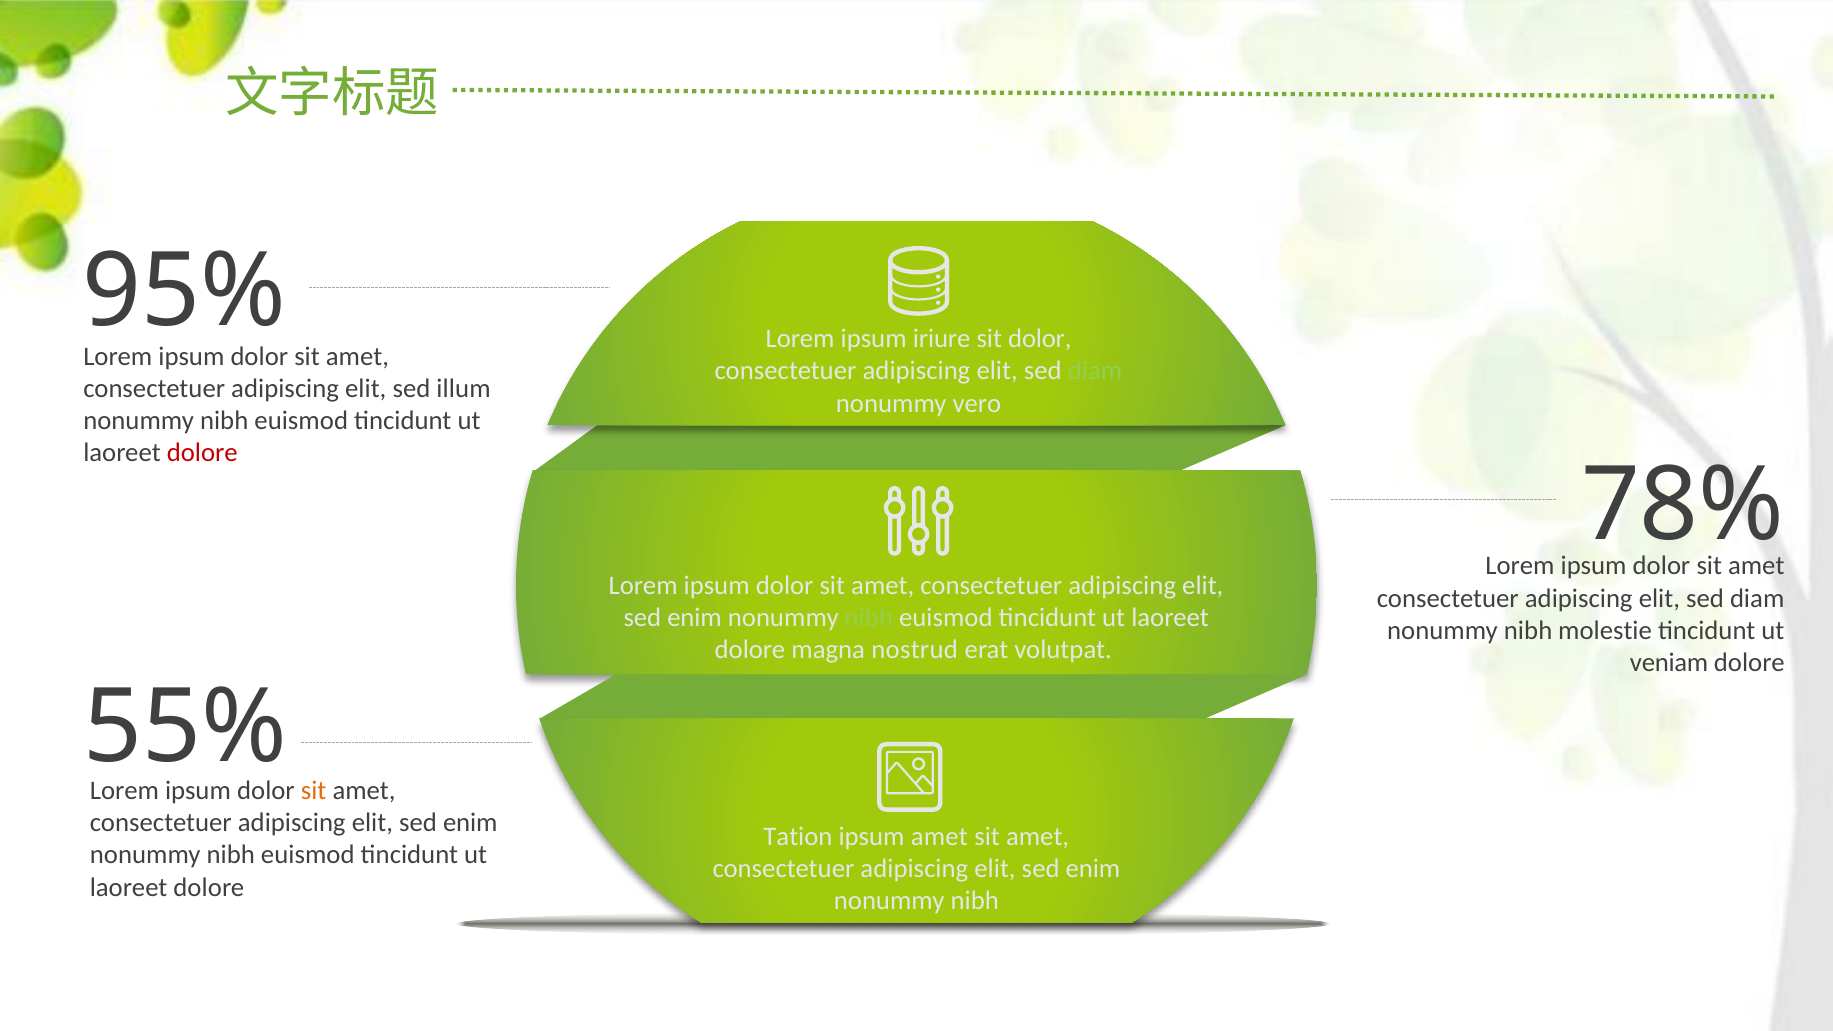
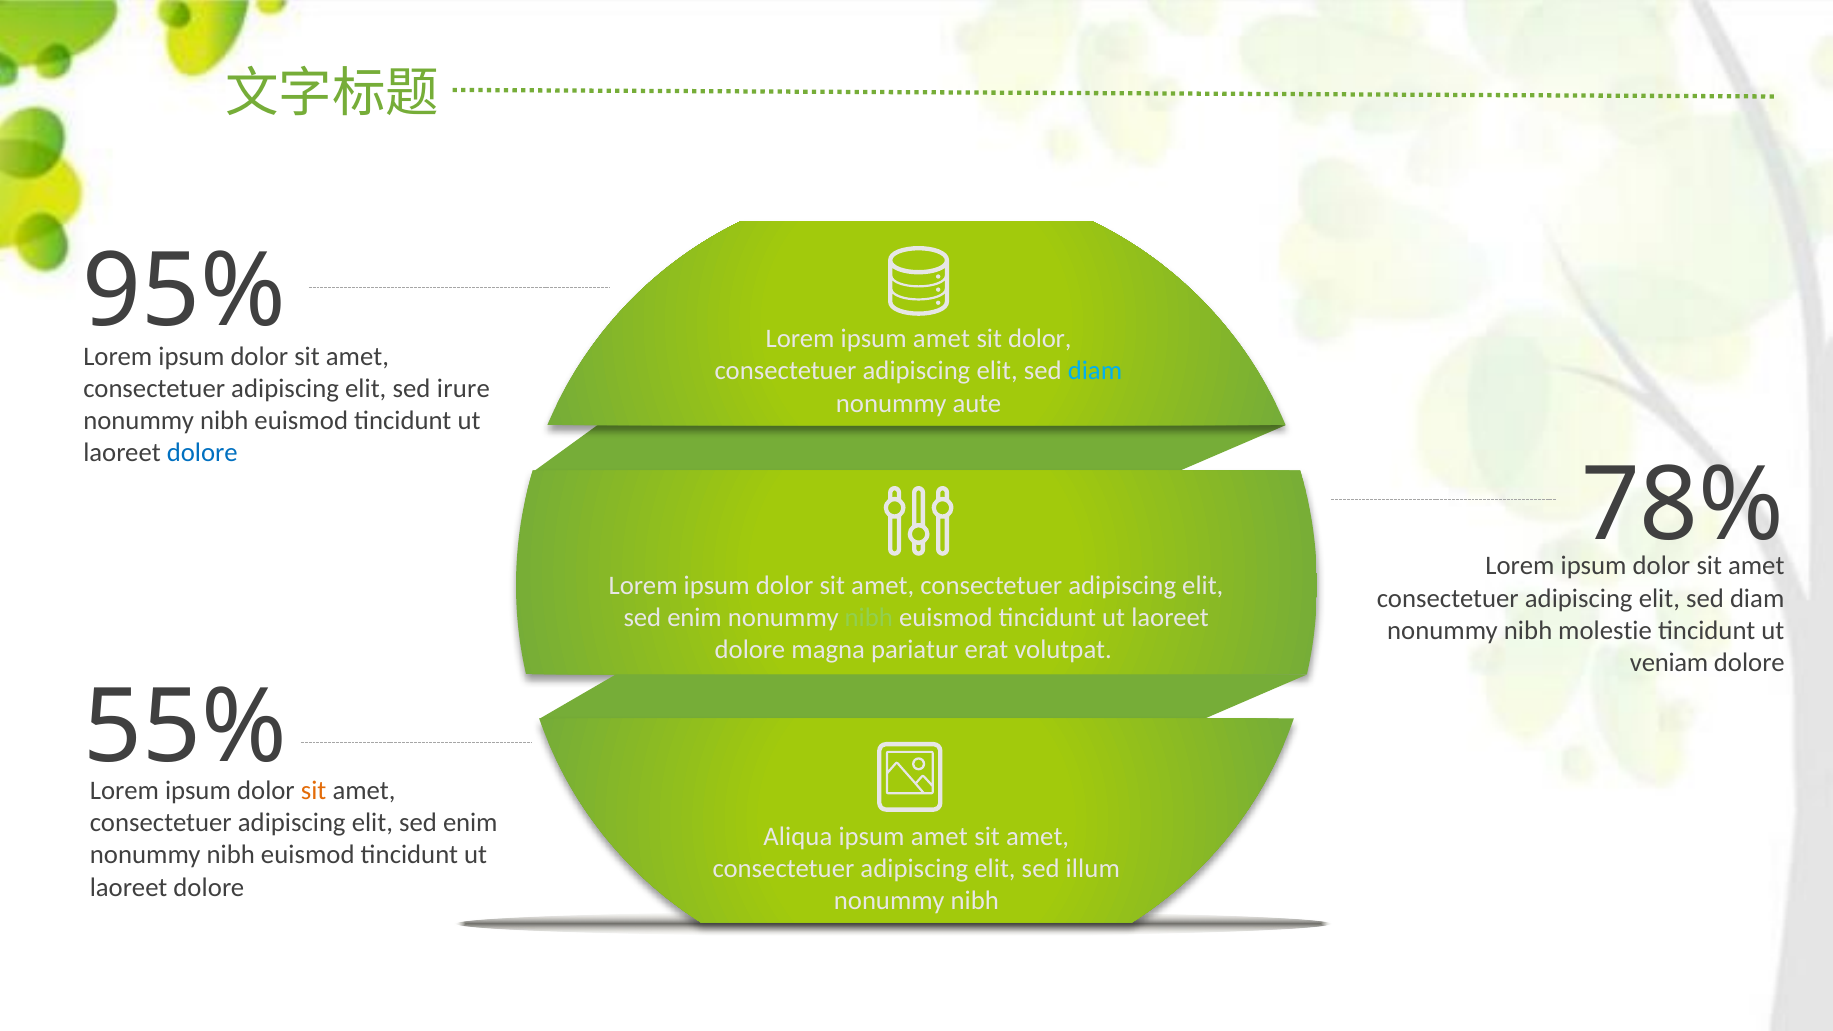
Lorem ipsum iriure: iriure -> amet (941, 339)
diam colour: light green -> light blue (1095, 371)
illum: illum -> irure (463, 389)
vero: vero -> aute (977, 403)
dolore colour: red -> blue (202, 453)
nostrud: nostrud -> pariatur (915, 649)
Tation: Tation -> Aliqua (798, 837)
enim: enim -> illum (1093, 869)
